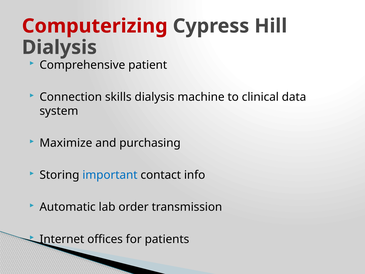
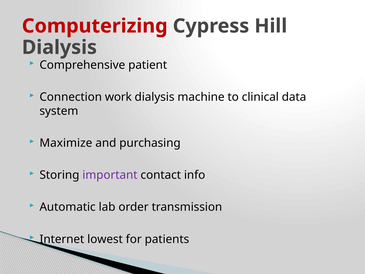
skills: skills -> work (118, 97)
important colour: blue -> purple (110, 175)
offices: offices -> lowest (105, 239)
